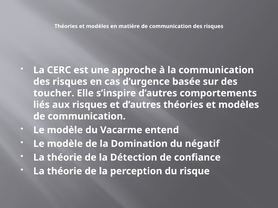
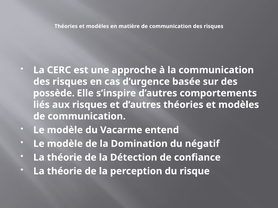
toucher: toucher -> possède (54, 93)
